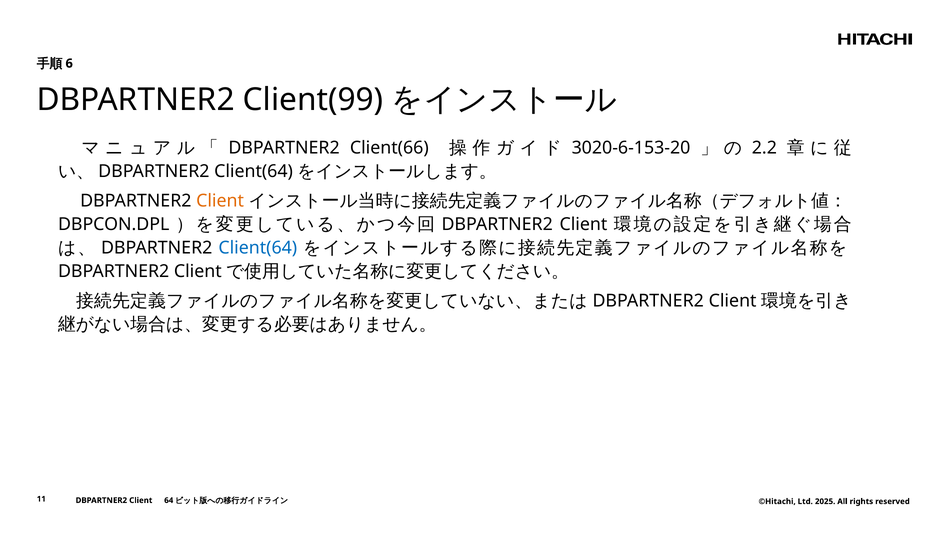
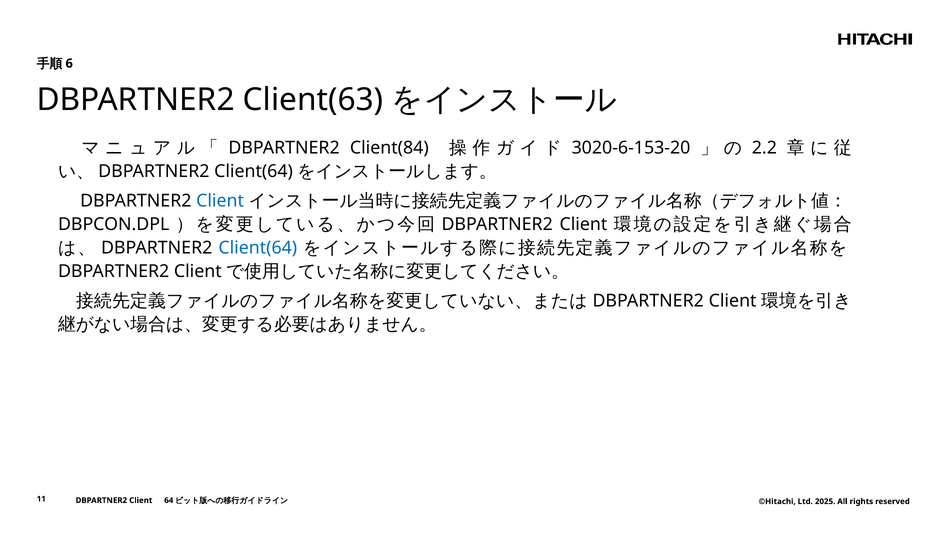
Client(99: Client(99 -> Client(63 (313, 100)
Client(66: Client(66 -> Client(84 (389, 148)
Client colour: orange -> blue (220, 201)
